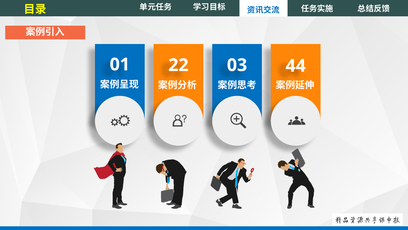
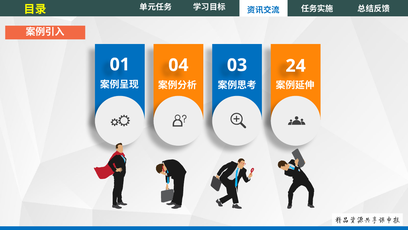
22: 22 -> 04 (178, 65)
44: 44 -> 24 (296, 66)
